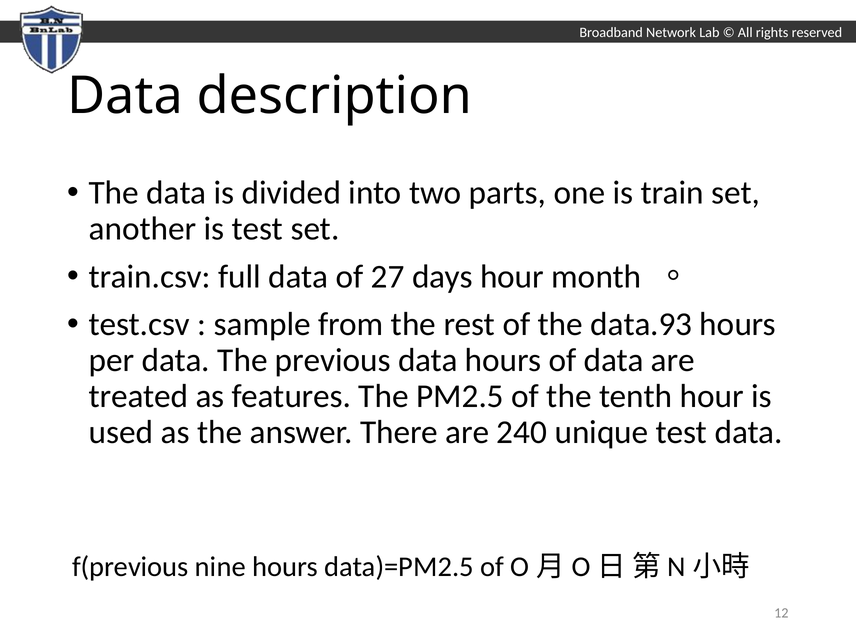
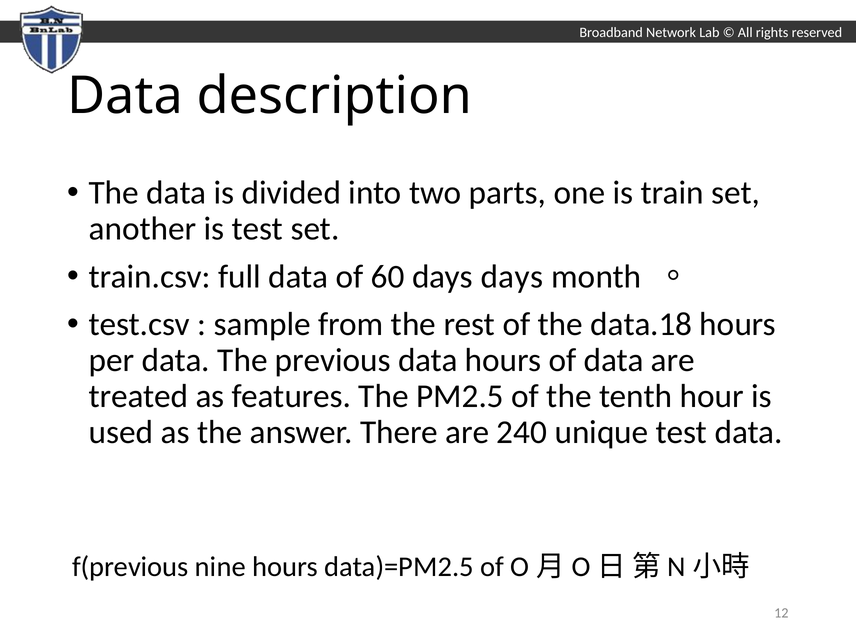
27: 27 -> 60 (388, 277)
days hour: hour -> days (512, 277)
data.93: data.93 -> data.18 (641, 324)
